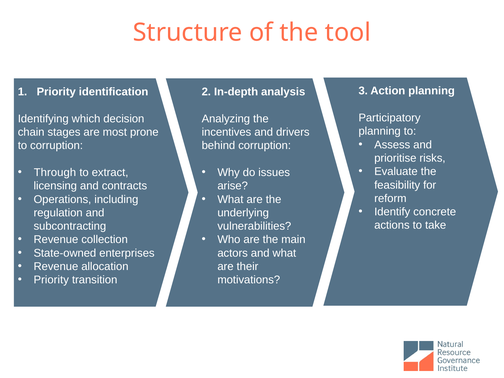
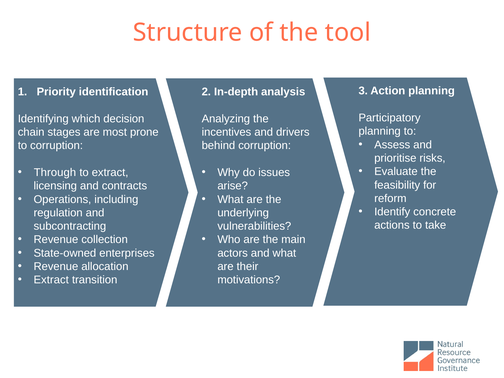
Priority: Priority -> Extract (51, 280)
